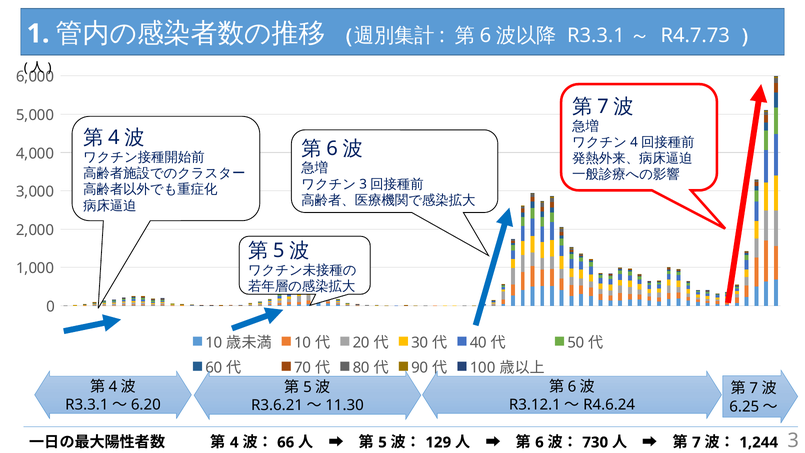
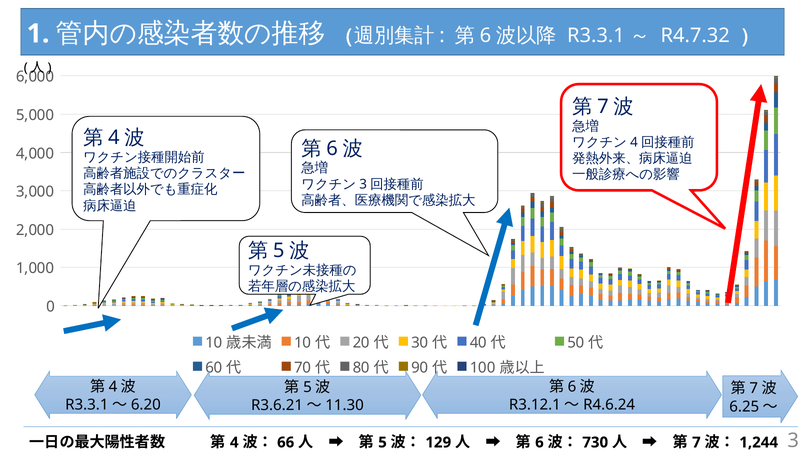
R4.7.73: R4.7.73 -> R4.7.32 (695, 36)
